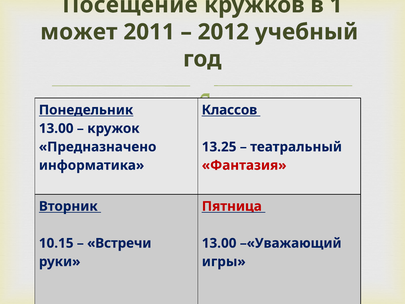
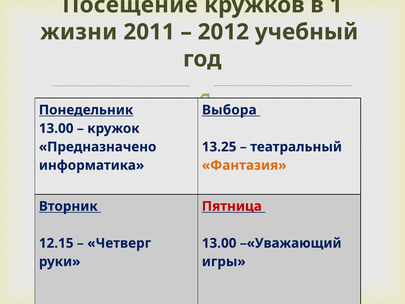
может: может -> жизни (79, 32)
Классов: Классов -> Выбора (229, 110)
Фантазия colour: red -> orange (244, 165)
10.15: 10.15 -> 12.15 (56, 243)
Встречи: Встречи -> Четверг (119, 243)
